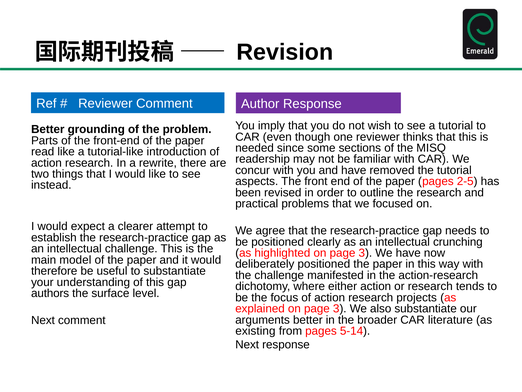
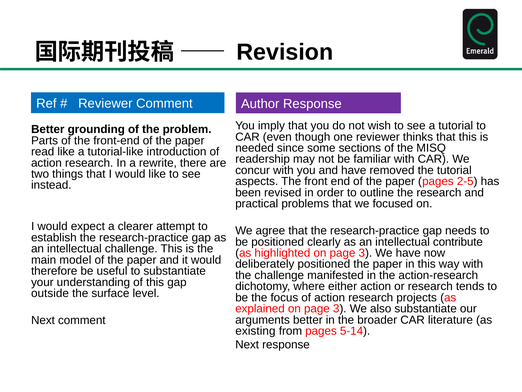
crunching: crunching -> contribute (458, 242)
authors: authors -> outside (50, 293)
